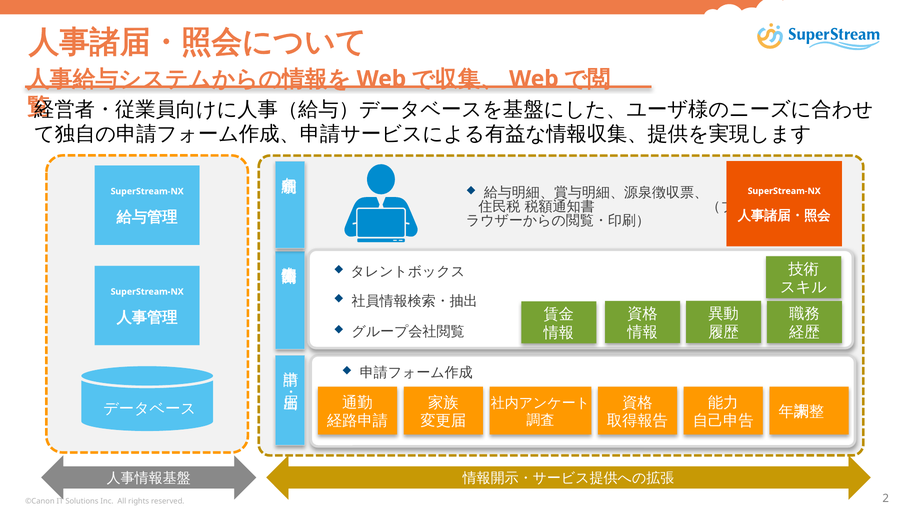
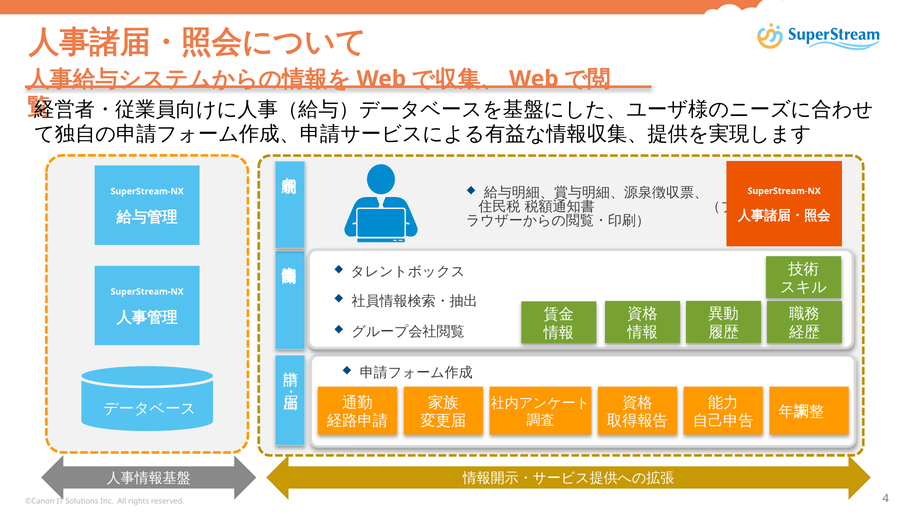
2: 2 -> 4 (886, 499)
